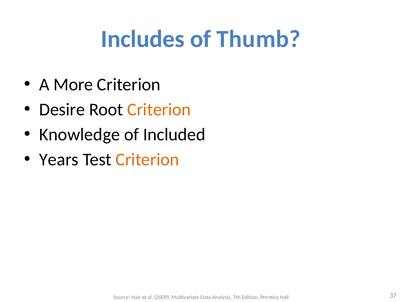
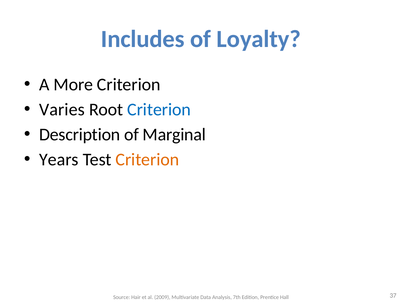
Thumb: Thumb -> Loyalty (259, 39)
Desire: Desire -> Varies (62, 109)
Criterion colour: orange -> blue (159, 109)
Knowledge: Knowledge -> Description (80, 134)
Included: Included -> Marginal (174, 134)
